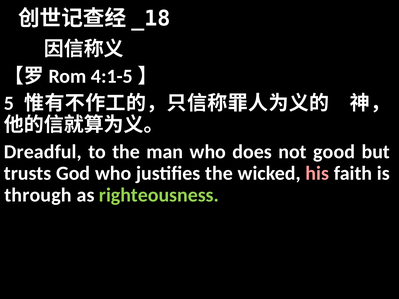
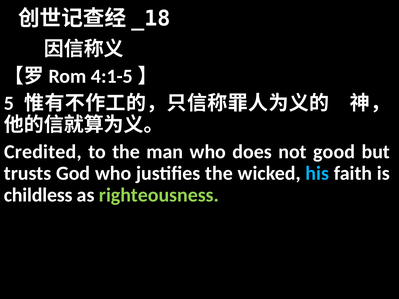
Dreadful: Dreadful -> Credited (43, 152)
his colour: pink -> light blue (317, 174)
through: through -> childless (38, 195)
